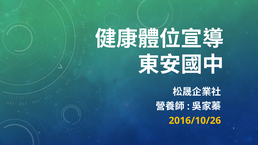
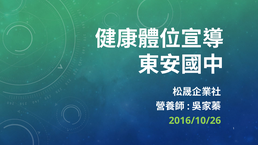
2016/10/26 colour: yellow -> light green (195, 121)
